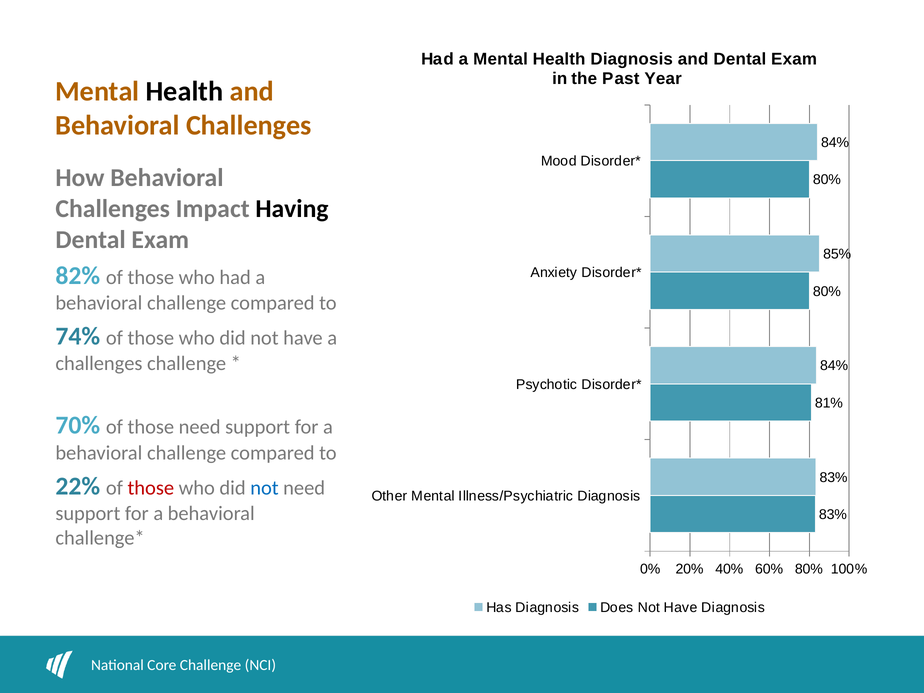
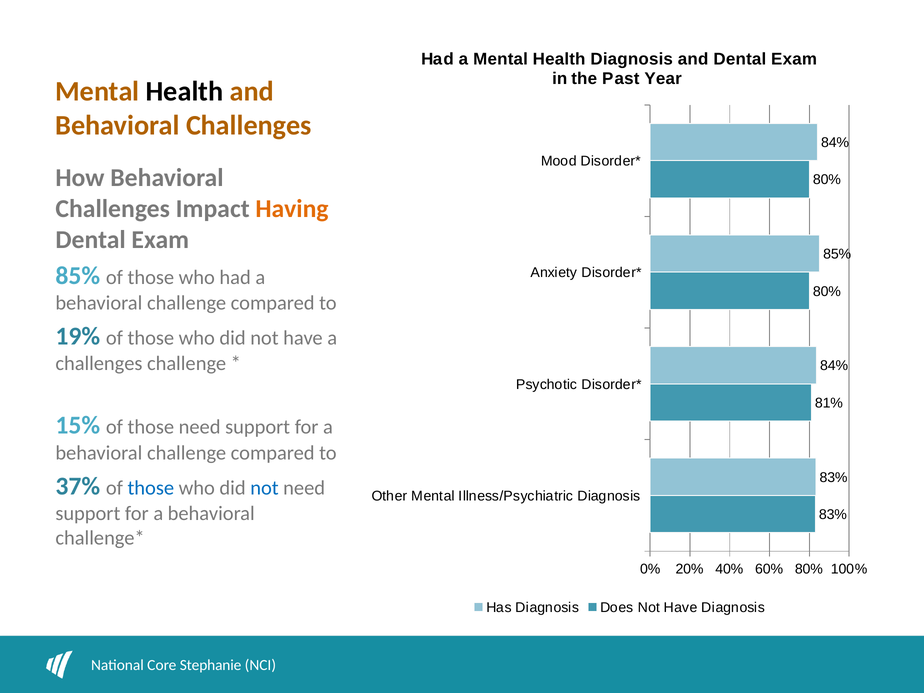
Having colour: black -> orange (292, 209)
82%: 82% -> 85% (78, 276)
74%: 74% -> 19% (78, 336)
70%: 70% -> 15% (78, 425)
22%: 22% -> 37% (78, 486)
those colour: red -> blue (151, 488)
Core Challenge: Challenge -> Stephanie (211, 665)
